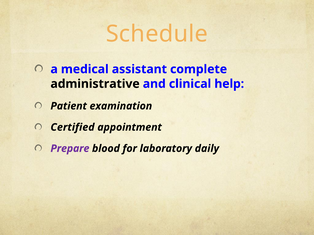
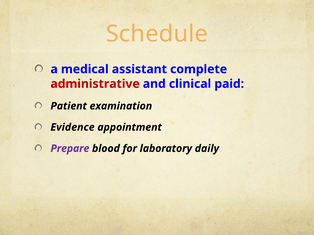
administrative colour: black -> red (95, 84)
help: help -> paid (229, 84)
Certified: Certified -> Evidence (73, 128)
